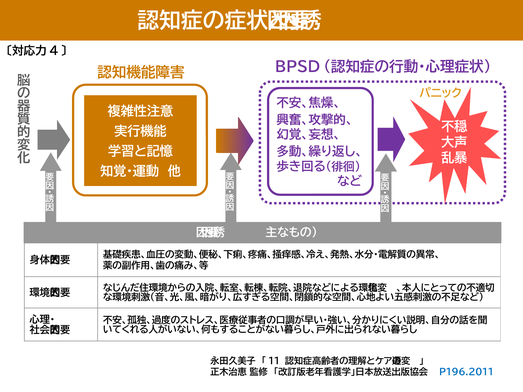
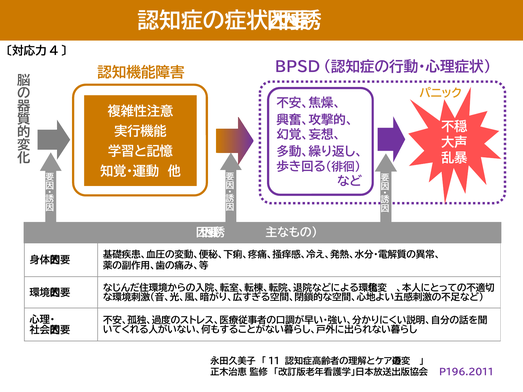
P196.2011 colour: blue -> purple (466, 372)
